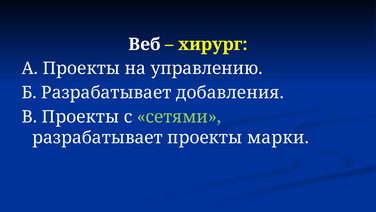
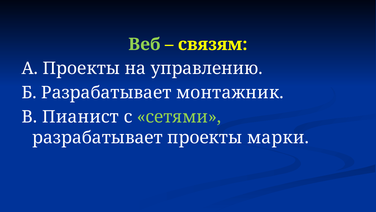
Веб colour: white -> light green (144, 44)
хирург: хирург -> связям (213, 44)
добавления: добавления -> монтажник (230, 92)
В Проекты: Проекты -> Пианист (80, 117)
